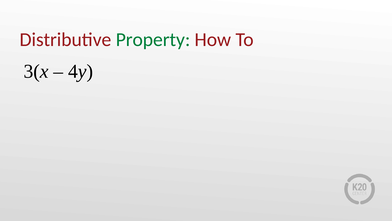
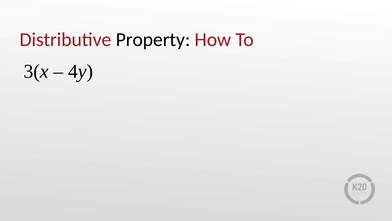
Property colour: green -> black (153, 40)
